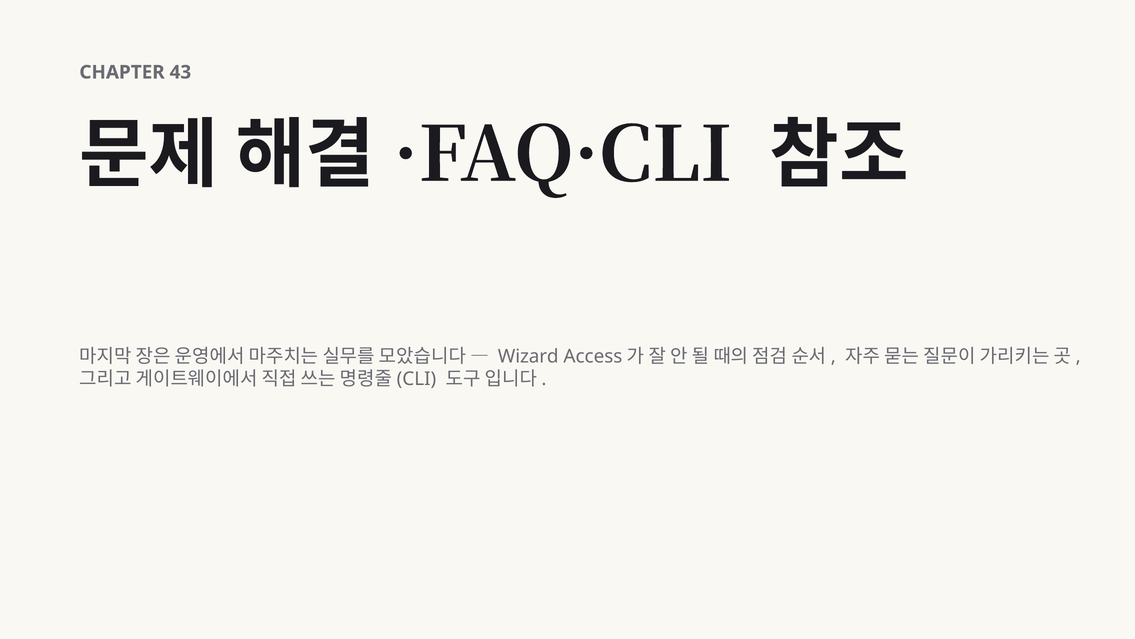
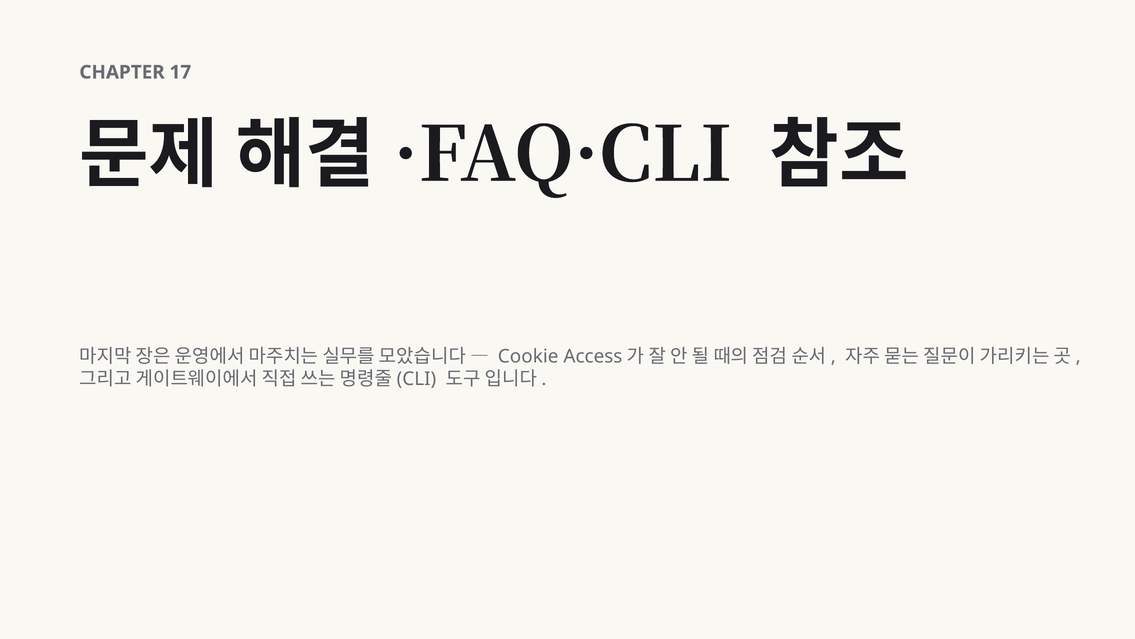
43: 43 -> 17 (180, 72)
Wizard: Wizard -> Cookie (528, 356)
